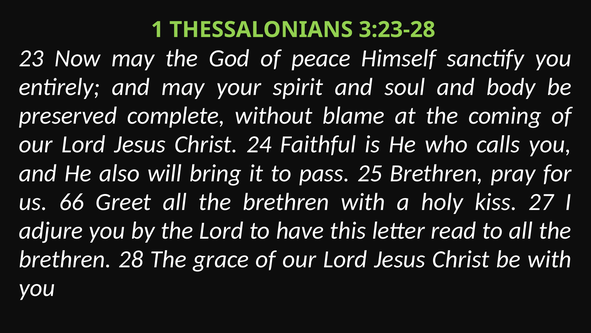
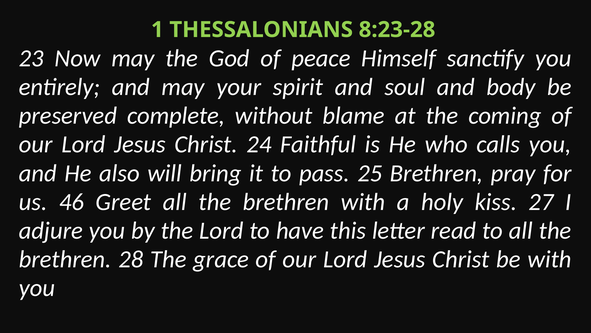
3:23-28: 3:23-28 -> 8:23-28 (397, 30)
66: 66 -> 46 (72, 202)
